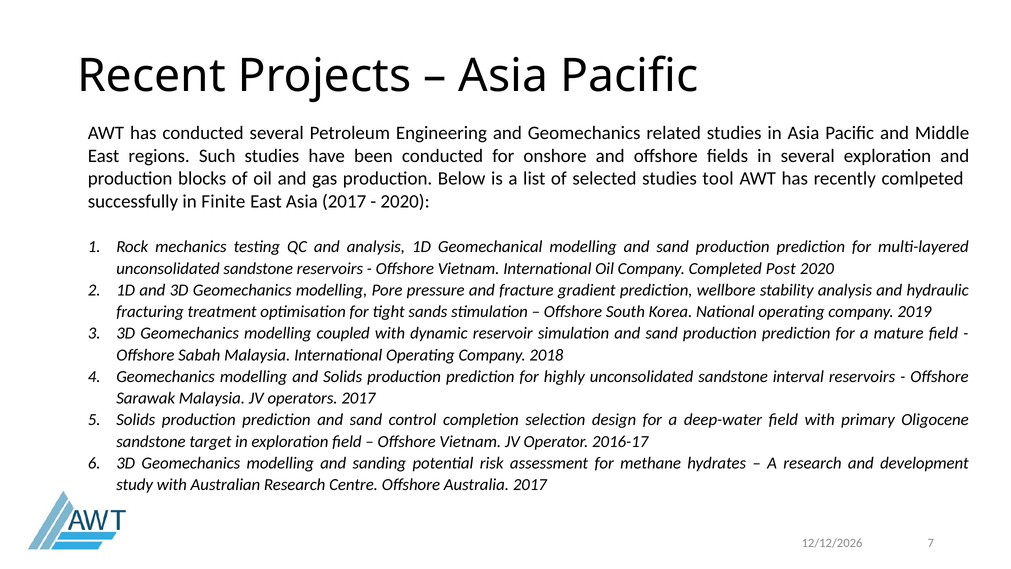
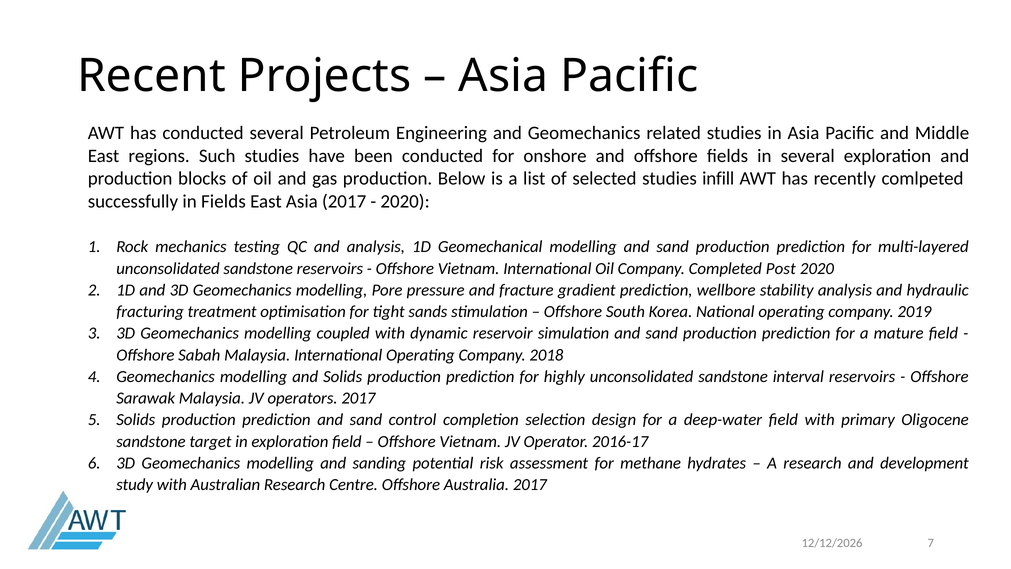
tool: tool -> infill (718, 178)
in Finite: Finite -> Fields (223, 201)
